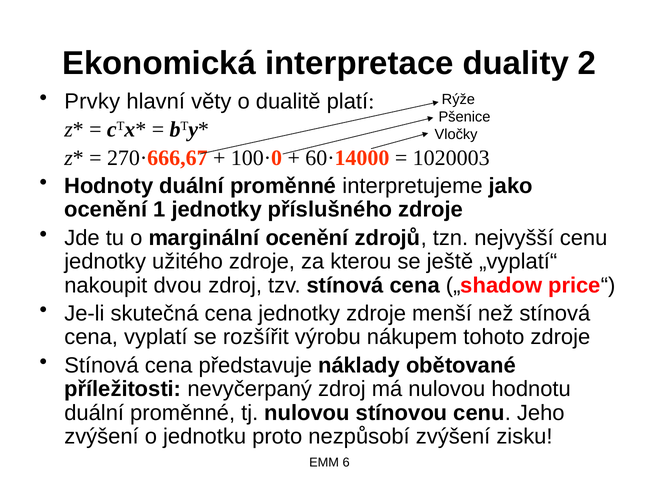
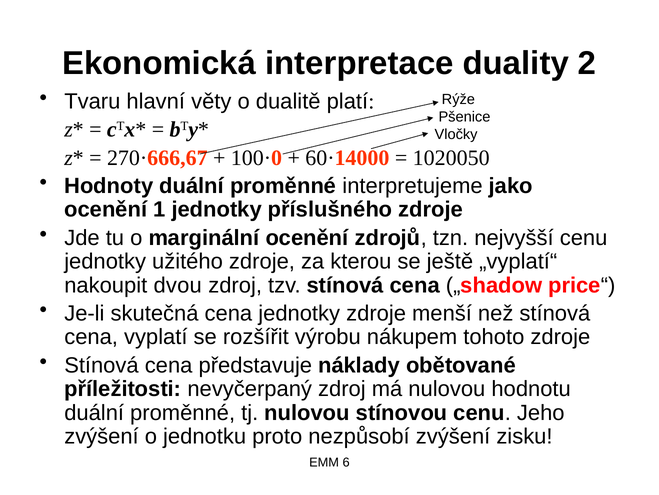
Prvky: Prvky -> Tvaru (92, 101)
1020003: 1020003 -> 1020050 (451, 157)
